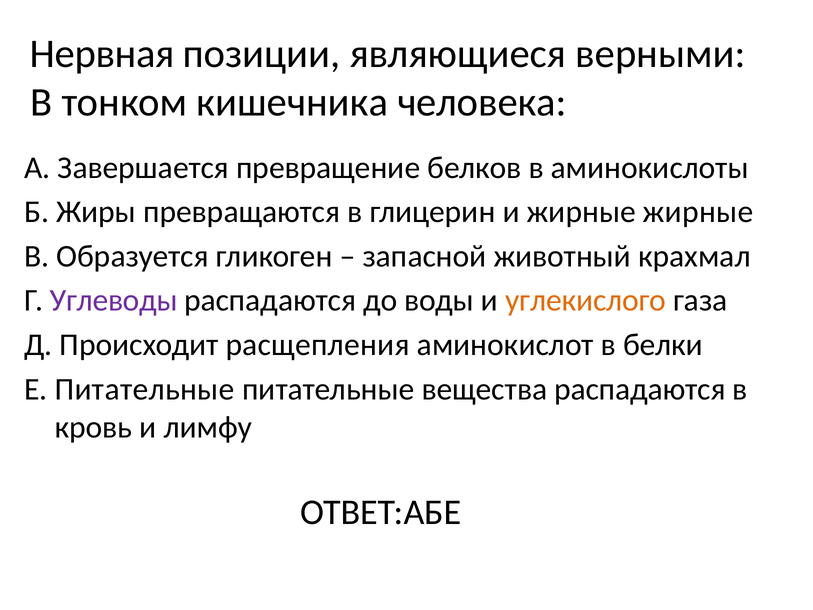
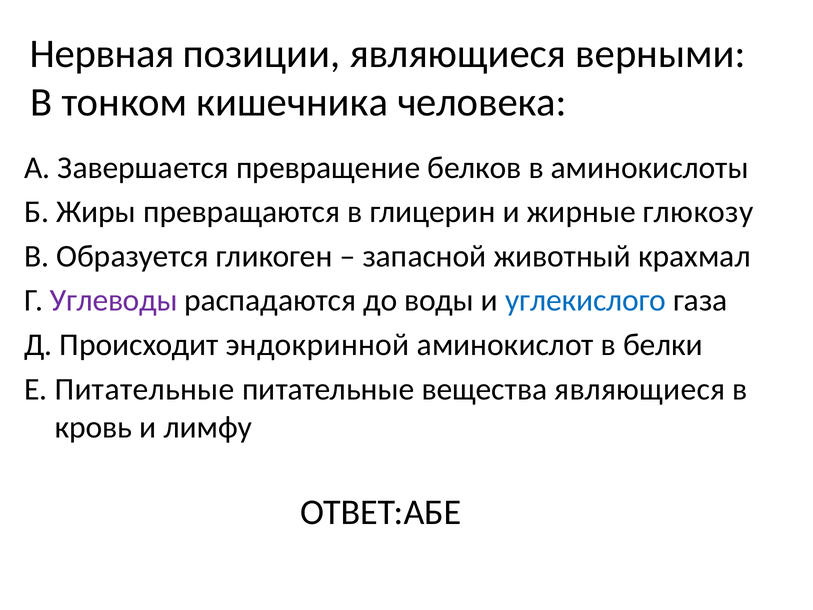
жирные жирные: жирные -> глюкозу (698, 212)
углекислого colour: orange -> blue (586, 300)
расщепления: расщепления -> эндокринной (318, 345)
вещества распадаются: распадаются -> являющиеся (640, 389)
